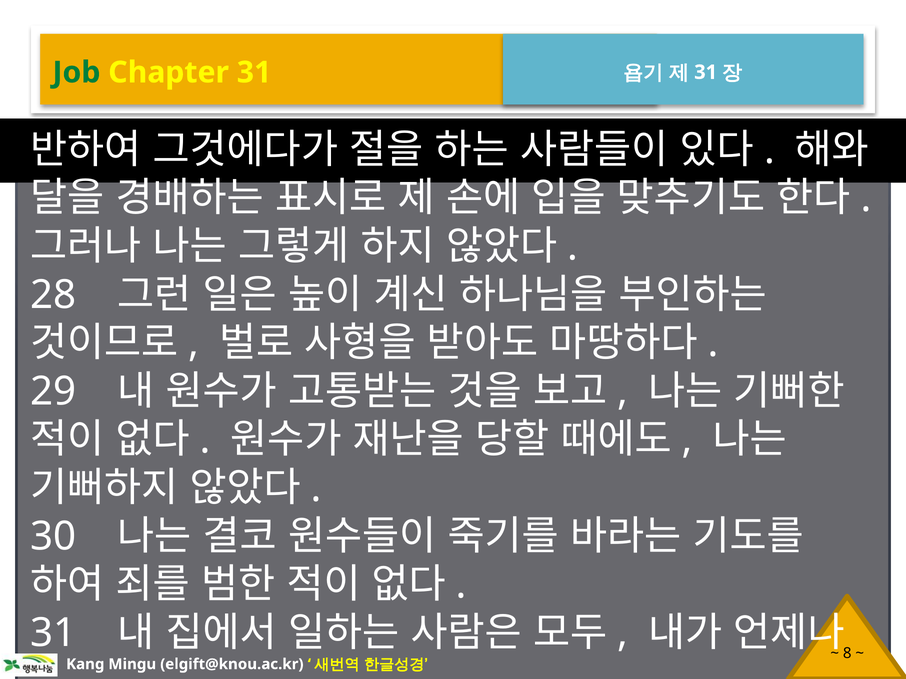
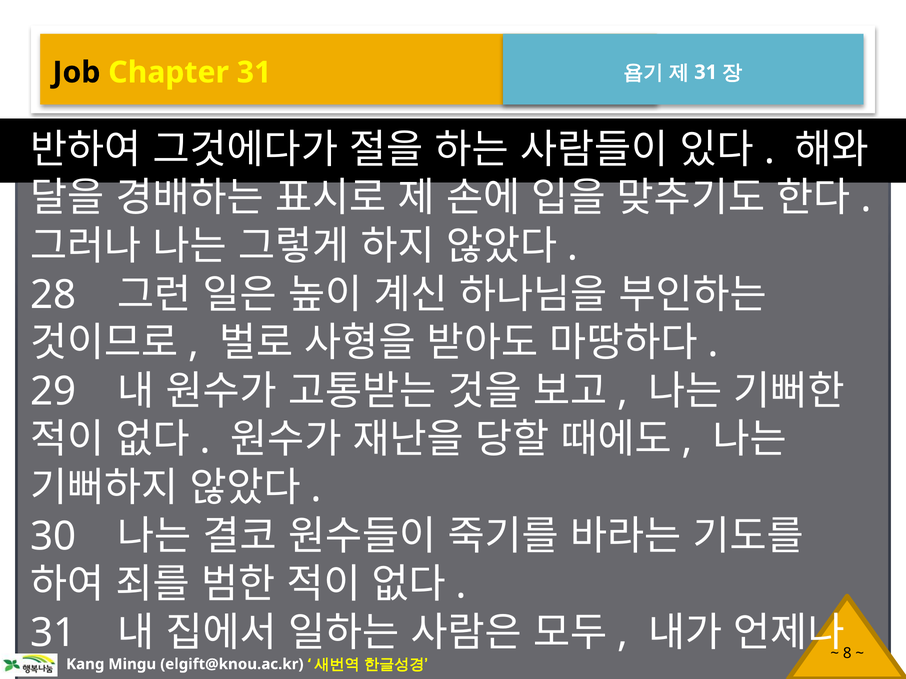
Job colour: green -> black (76, 72)
